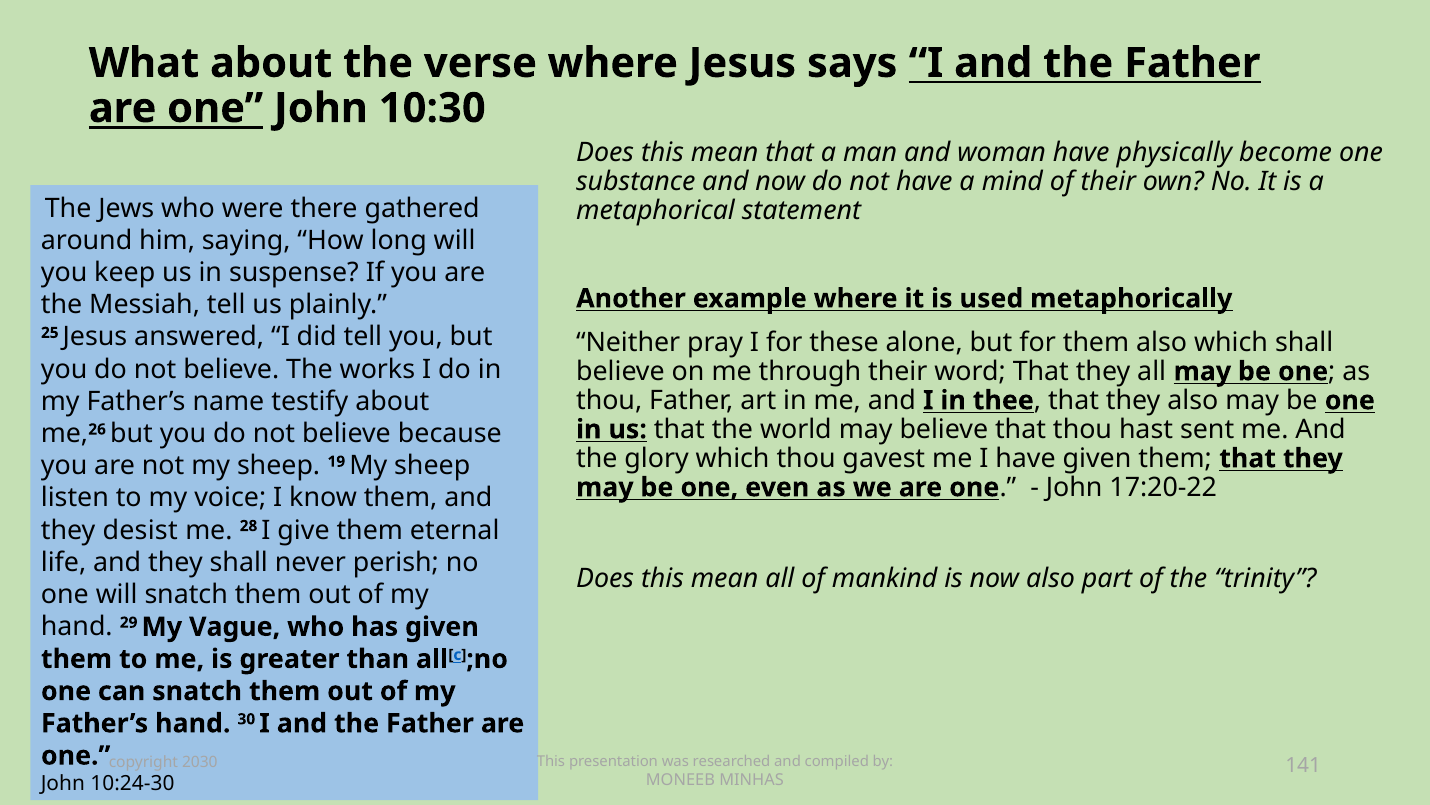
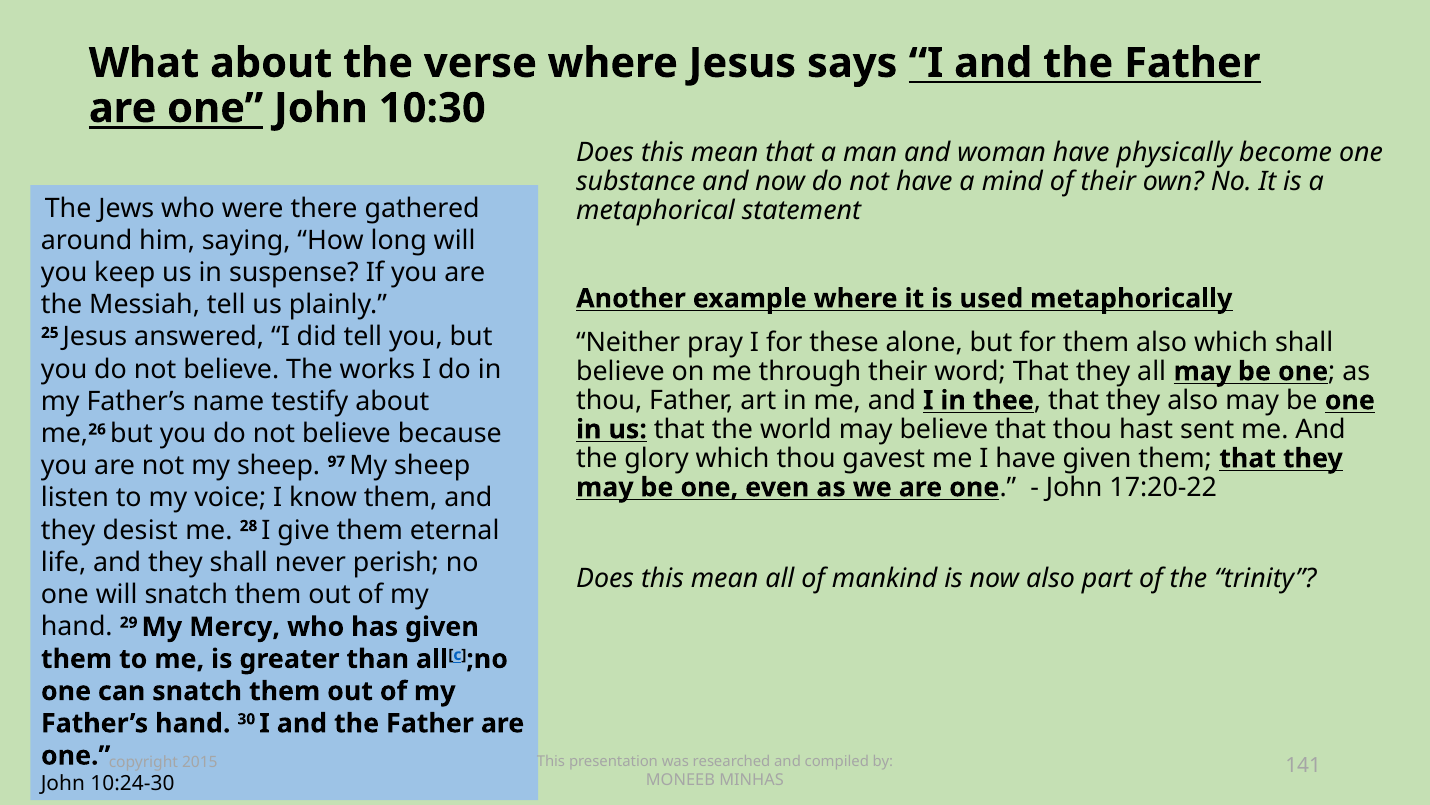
19: 19 -> 97 (336, 461)
Vague: Vague -> Mercy (235, 626)
2030: 2030 -> 2015 (200, 761)
